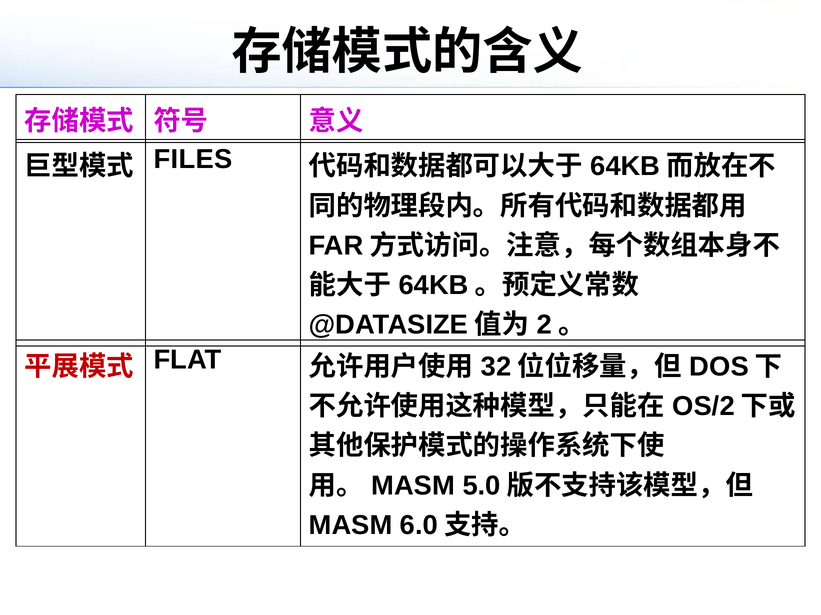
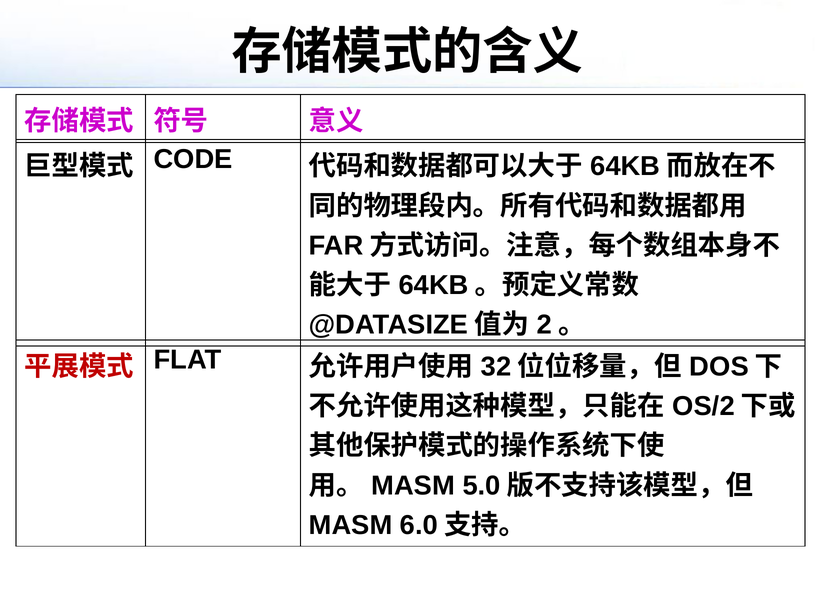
FILES: FILES -> CODE (193, 160)
